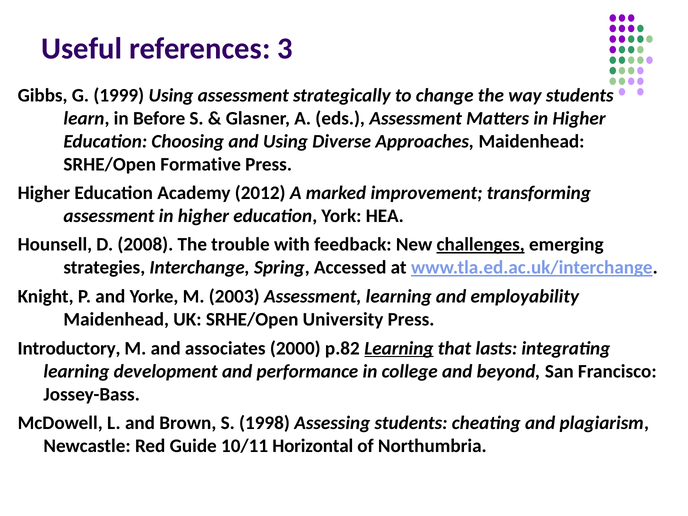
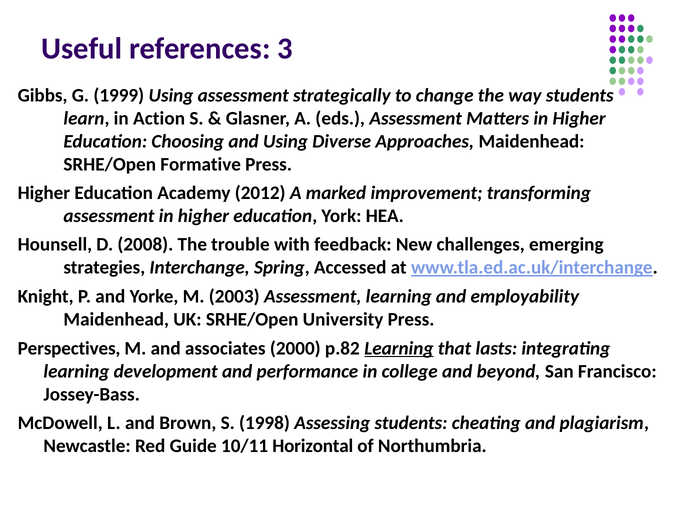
Before: Before -> Action (159, 118)
challenges underline: present -> none (481, 245)
Introductory: Introductory -> Perspectives (69, 348)
